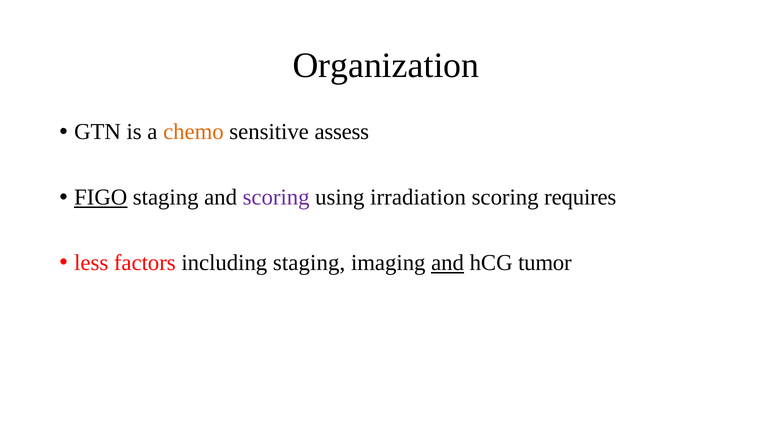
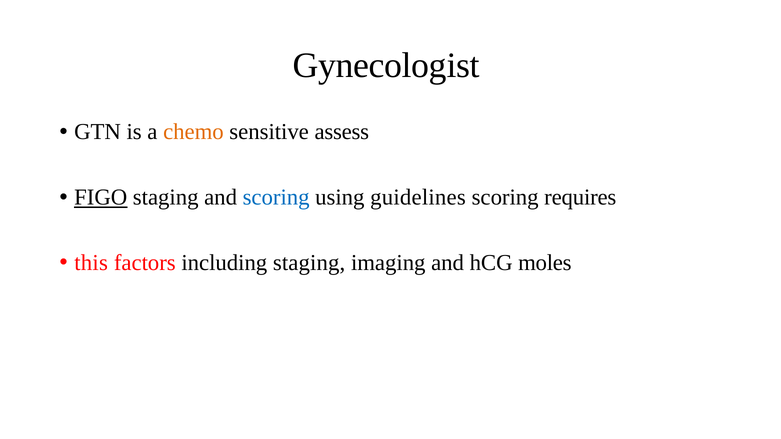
Organization: Organization -> Gynecologist (386, 66)
scoring colour: purple -> blue (276, 198)
irradiation: irradiation -> guidelines (418, 198)
less: less -> this (91, 263)
and underline: present -> none (448, 263)
tumor: tumor -> moles (545, 263)
